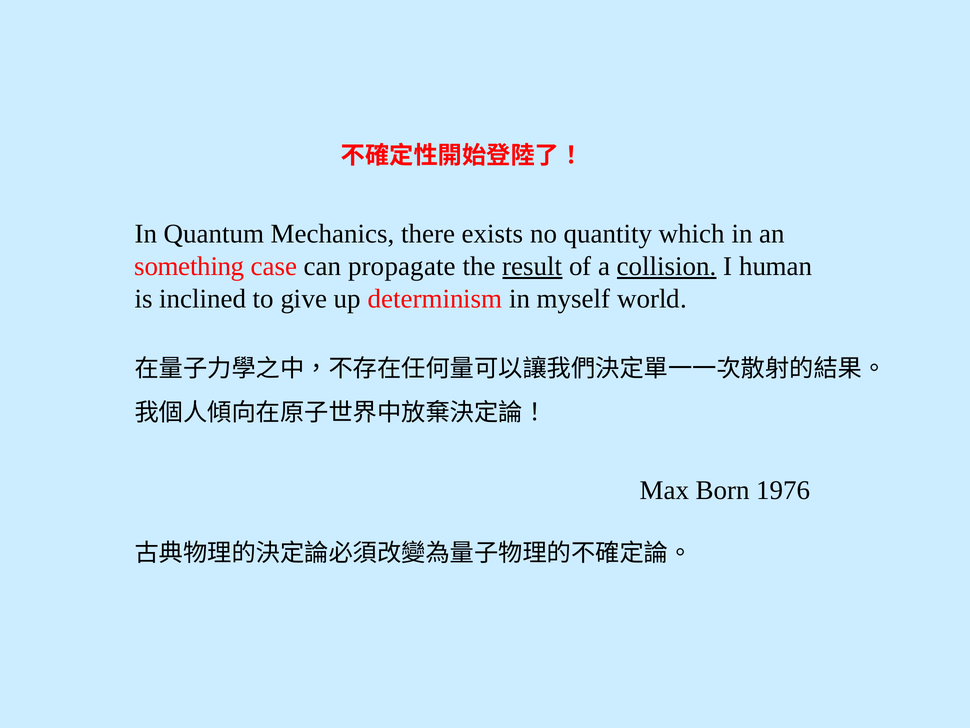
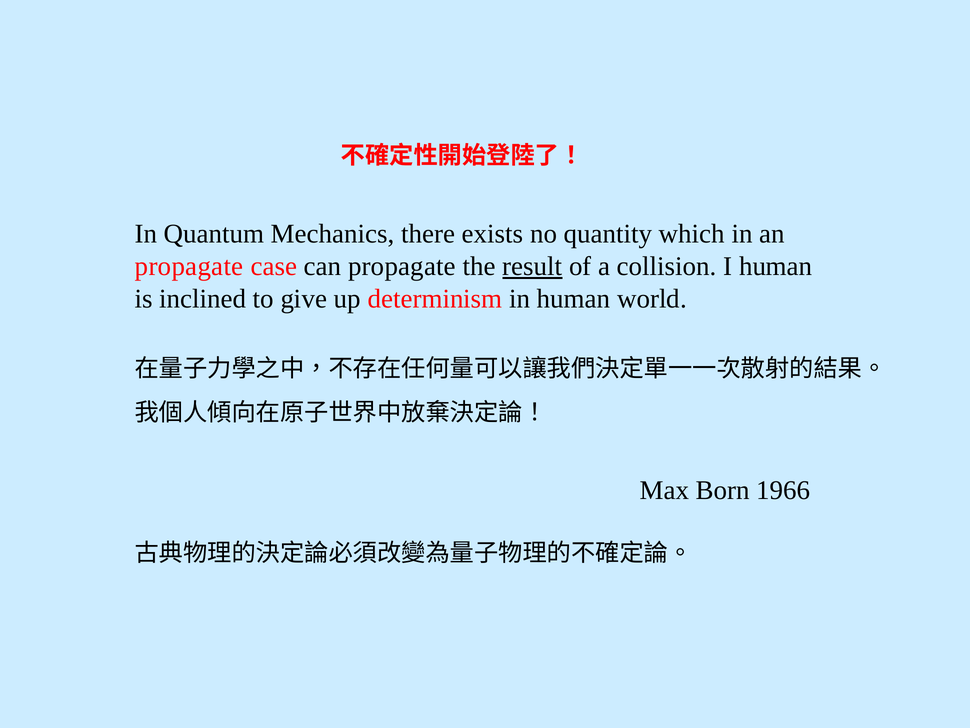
something: something -> propagate (189, 266)
collision underline: present -> none (667, 266)
in myself: myself -> human (574, 299)
1976: 1976 -> 1966 (783, 490)
